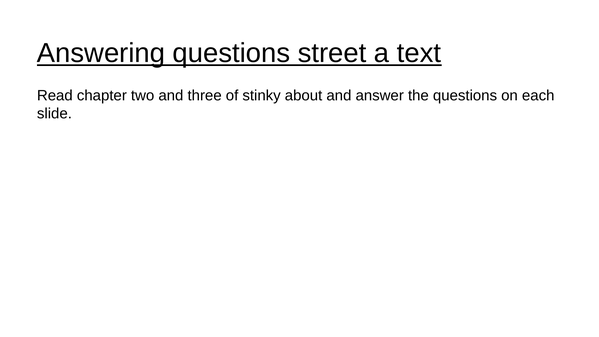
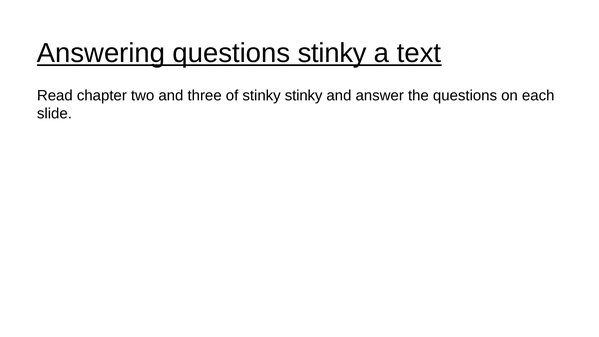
questions street: street -> stinky (332, 53)
stinky about: about -> stinky (304, 96)
